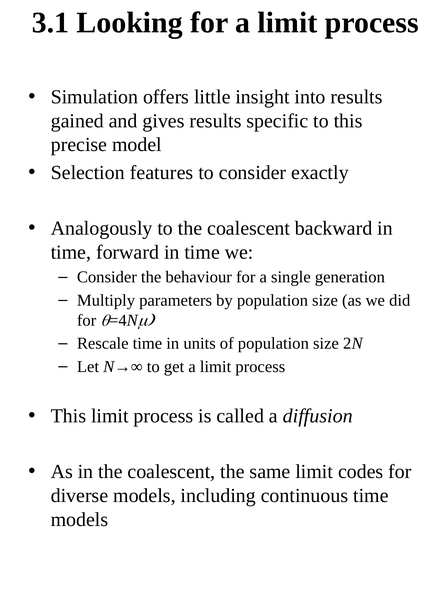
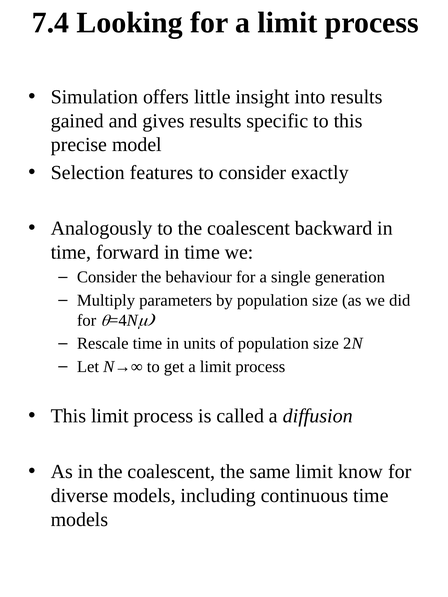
3.1: 3.1 -> 7.4 (51, 23)
codes: codes -> know (361, 472)
